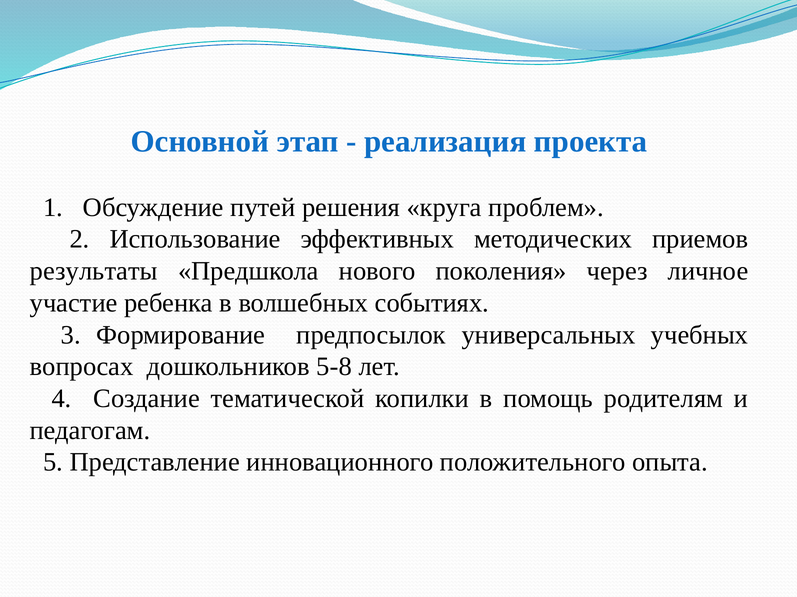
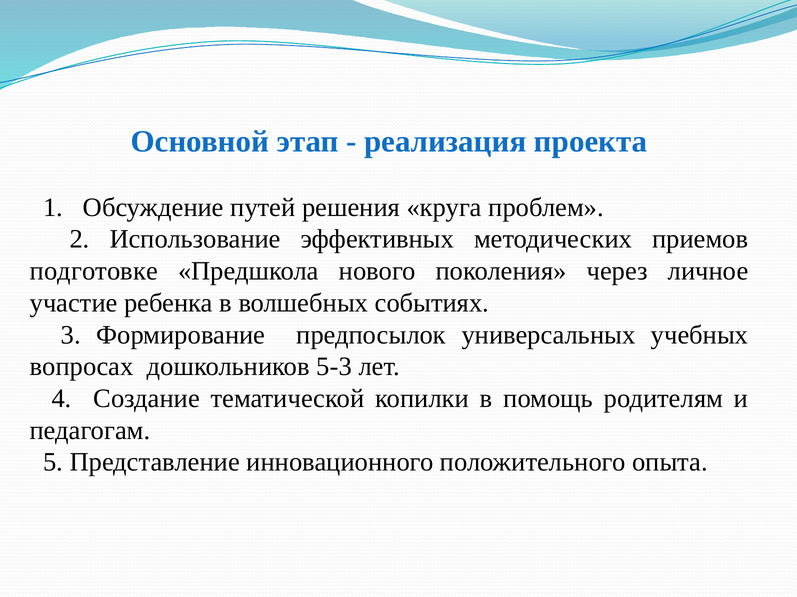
результаты: результаты -> подготовке (94, 271)
5-8: 5-8 -> 5-3 (334, 367)
